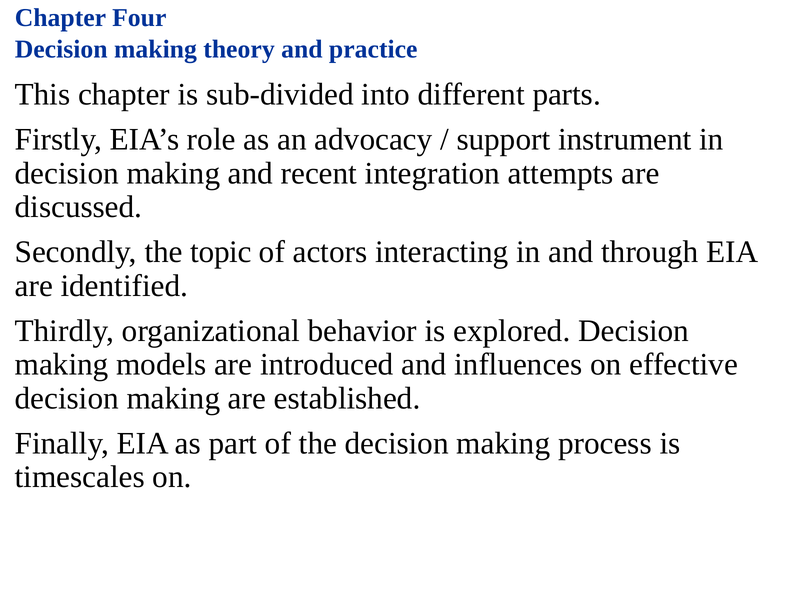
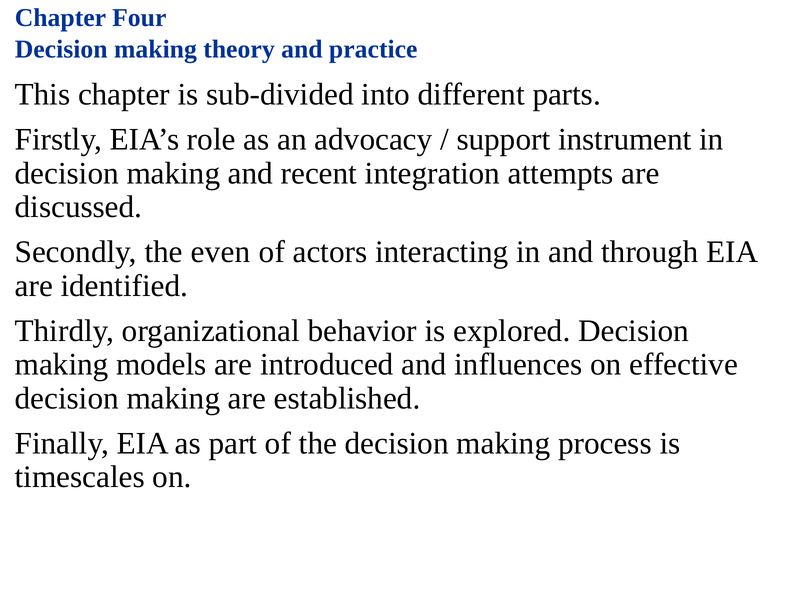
topic: topic -> even (221, 252)
